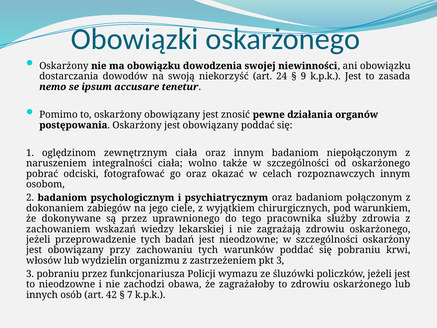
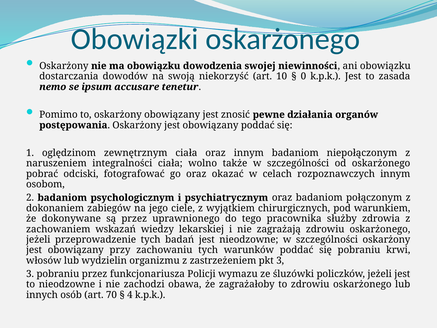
24: 24 -> 10 (282, 76)
9: 9 -> 0 (303, 76)
42: 42 -> 70 (111, 295)
7: 7 -> 4 (130, 295)
